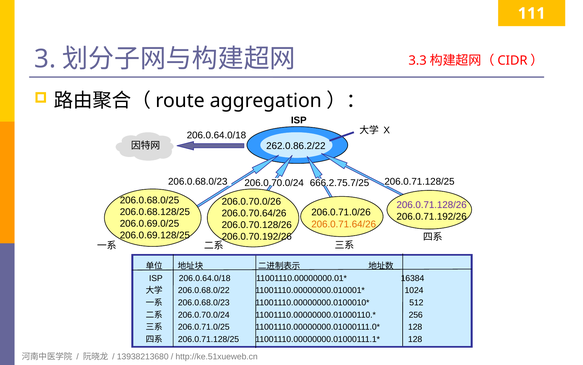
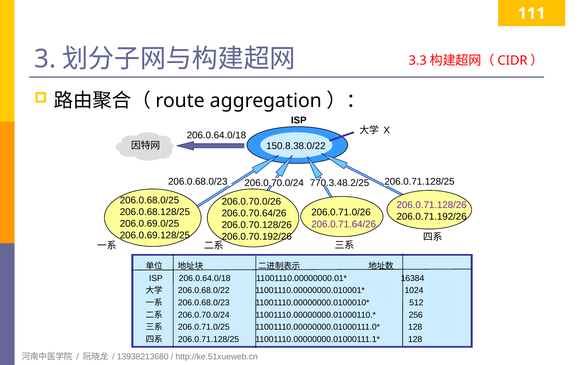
262.0.86.2/22: 262.0.86.2/22 -> 150.8.38.0/22 (296, 146)
666.2.75.7/25: 666.2.75.7/25 -> 770.3.48.2/25 (340, 183)
206.0.71.64/26 colour: orange -> purple (344, 224)
